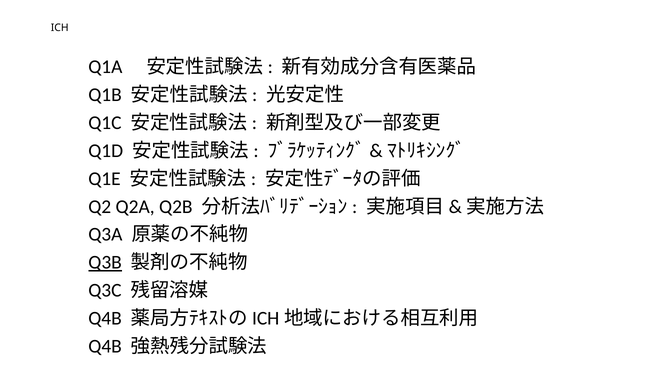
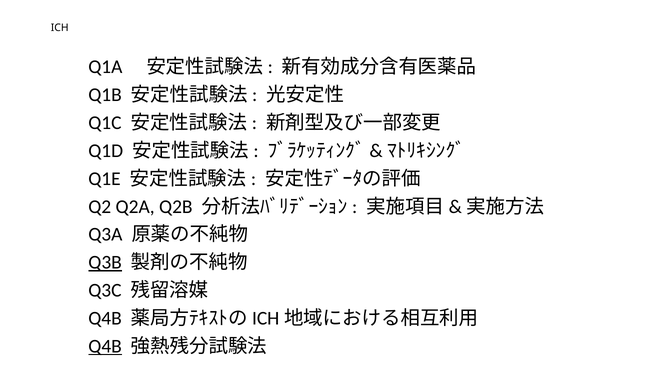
Q4B underline: none -> present (105, 346)
